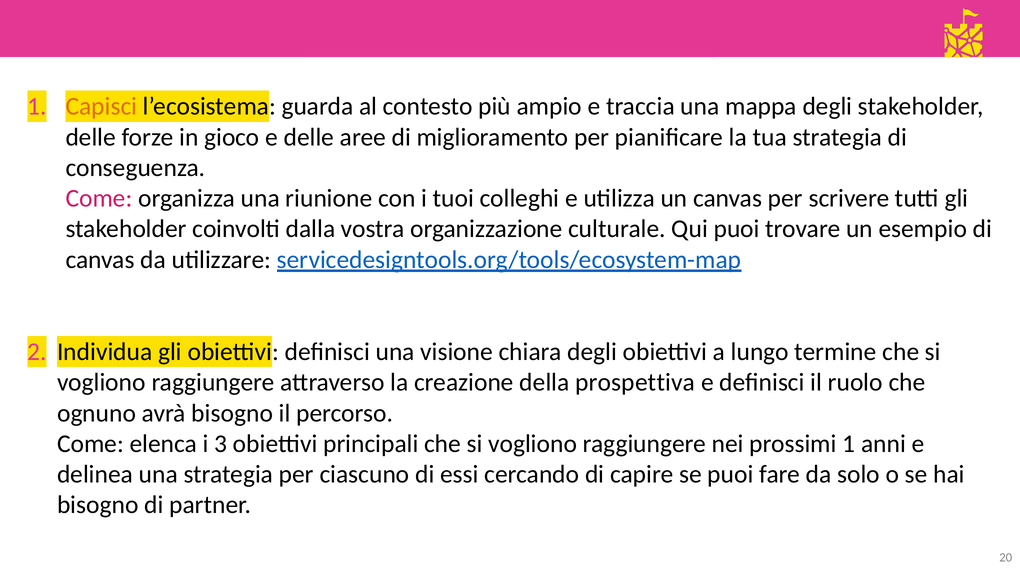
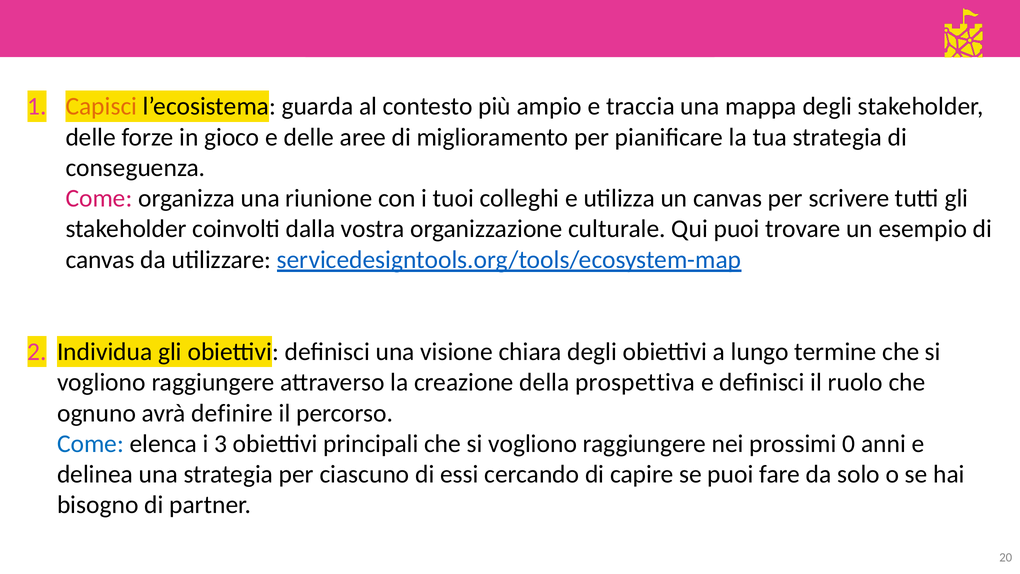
avrà bisogno: bisogno -> definire (232, 413)
Come colour: black -> blue (91, 444)
prossimi 1: 1 -> 0 (849, 444)
